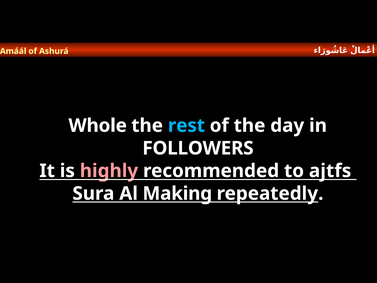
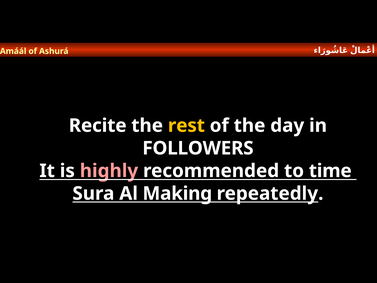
Whole: Whole -> Recite (98, 125)
rest colour: light blue -> yellow (186, 125)
ajtfs: ajtfs -> time (330, 171)
